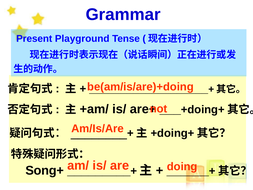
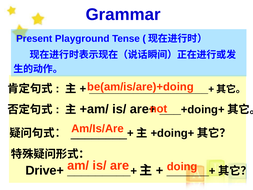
Song+: Song+ -> Drive+ (45, 170)
